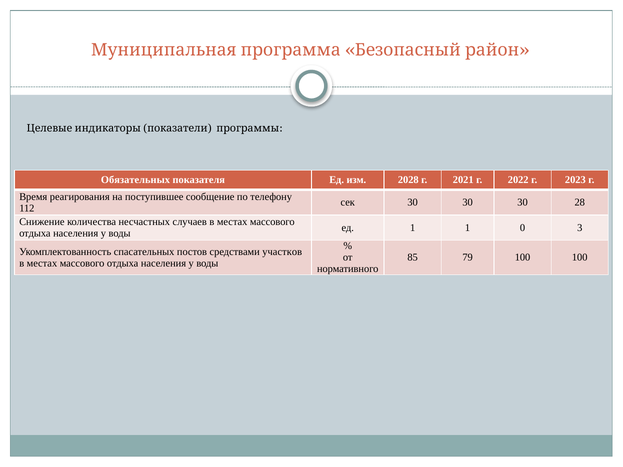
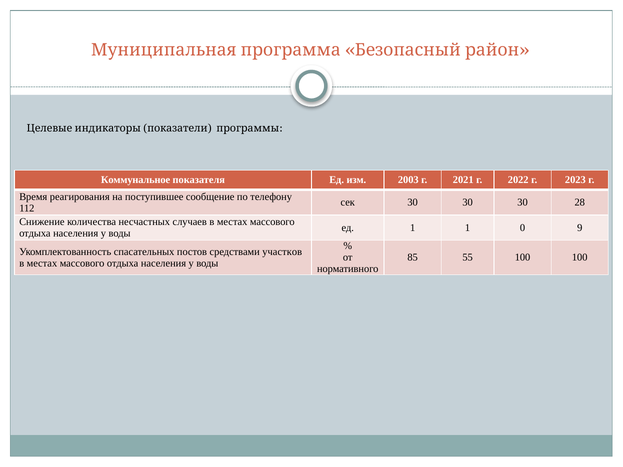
Обязательных: Обязательных -> Коммунальное (136, 180)
2028: 2028 -> 2003 (408, 180)
3: 3 -> 9 (580, 228)
79: 79 -> 55 (468, 258)
